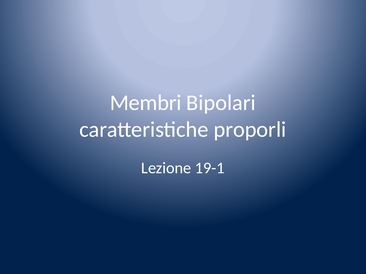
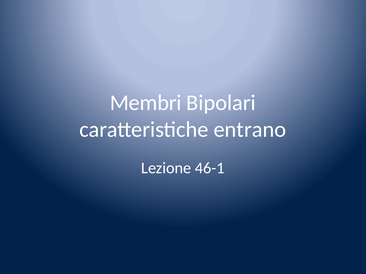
proporli: proporli -> entrano (250, 130)
19-1: 19-1 -> 46-1 (210, 168)
